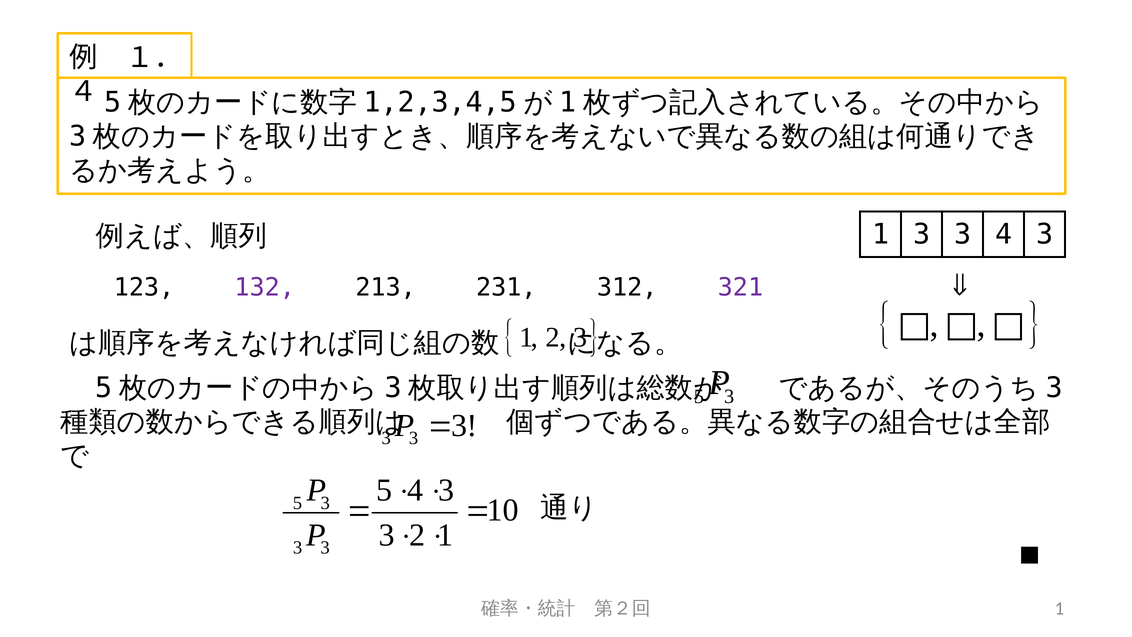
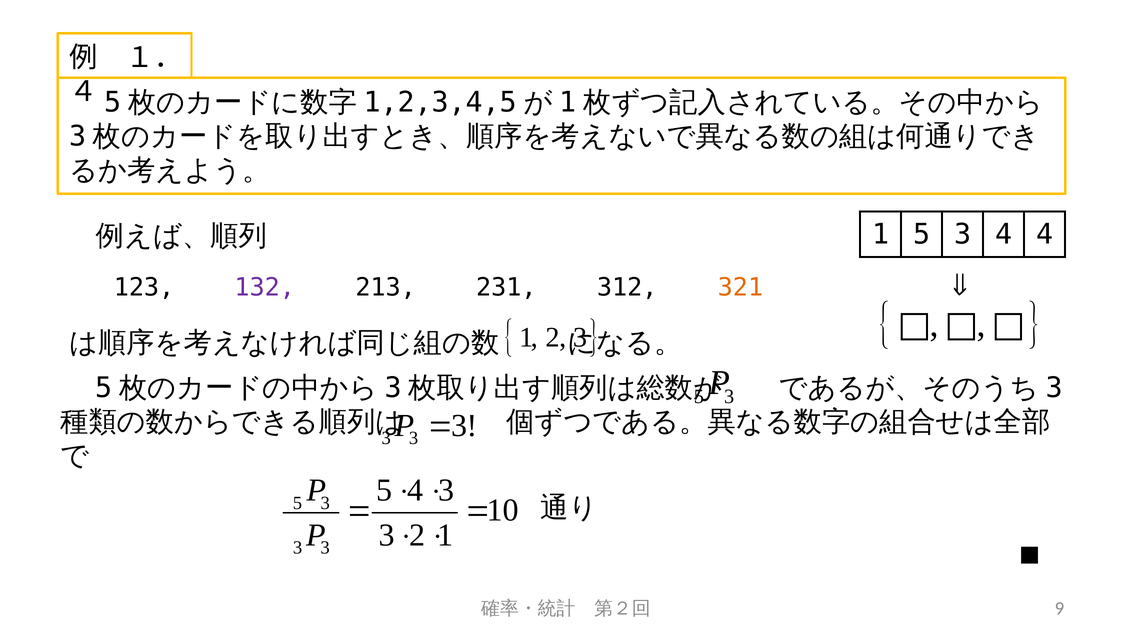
1 3: 3 -> 5 (922, 234)
3 4 3: 3 -> 4 (1045, 234)
321 colour: purple -> orange (740, 287)
1: 1 -> 9 (1059, 608)
